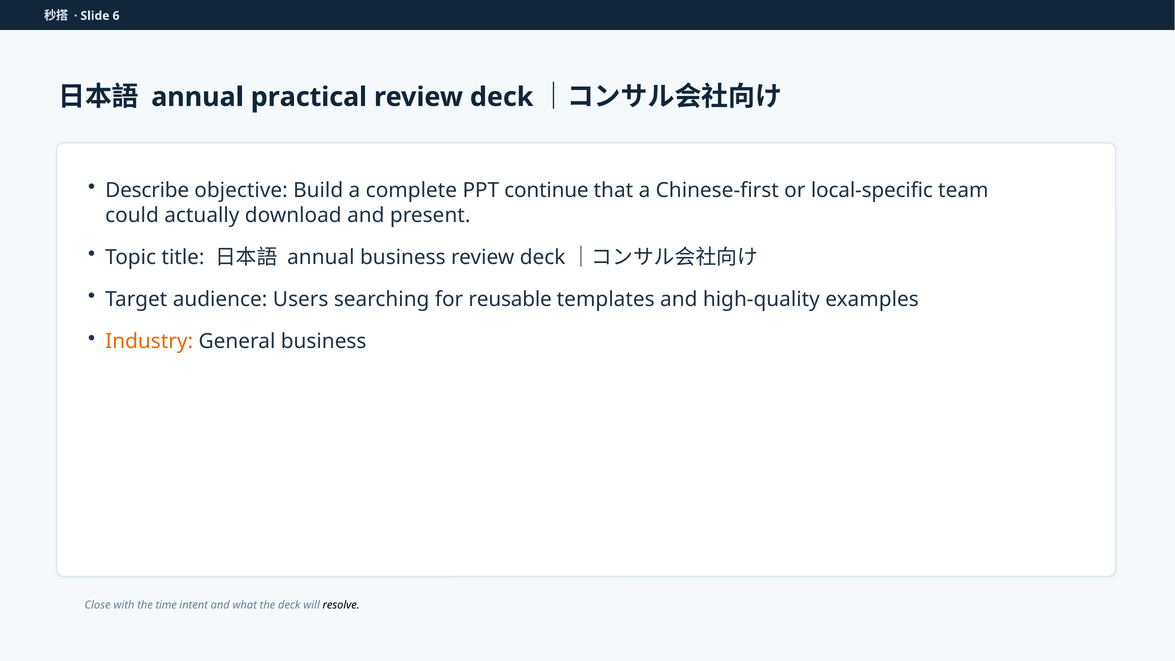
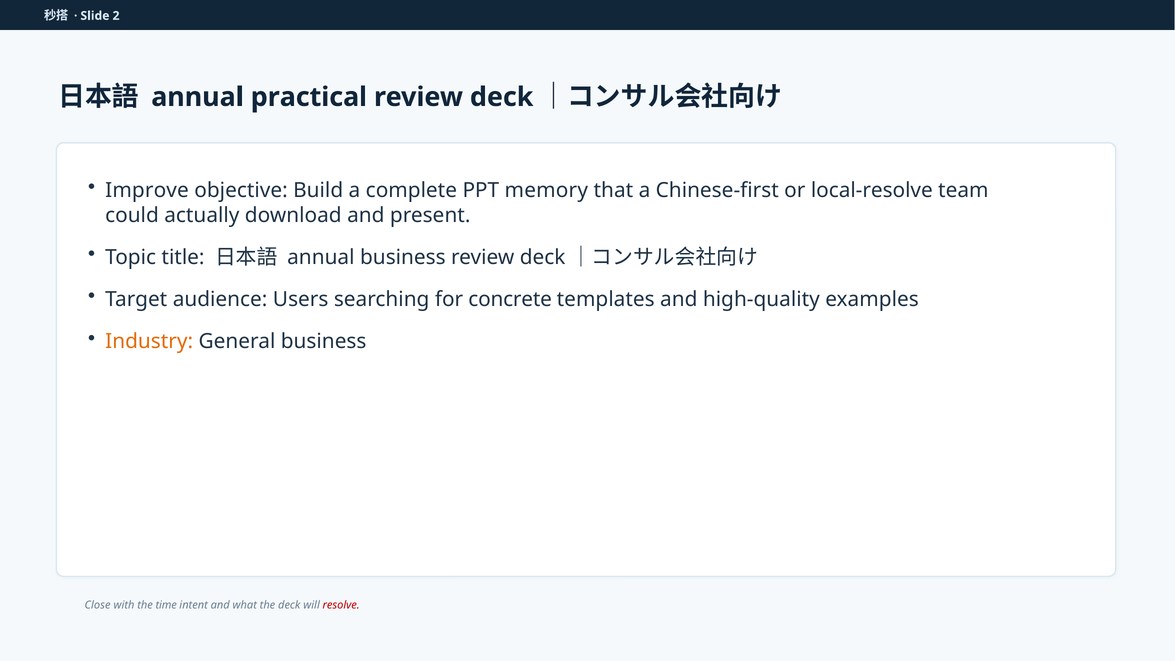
6: 6 -> 2 (116, 16)
Describe: Describe -> Improve (147, 190)
continue: continue -> memory (546, 190)
local-specific: local-specific -> local-resolve (872, 190)
reusable: reusable -> concrete (510, 299)
resolve colour: black -> red (341, 605)
